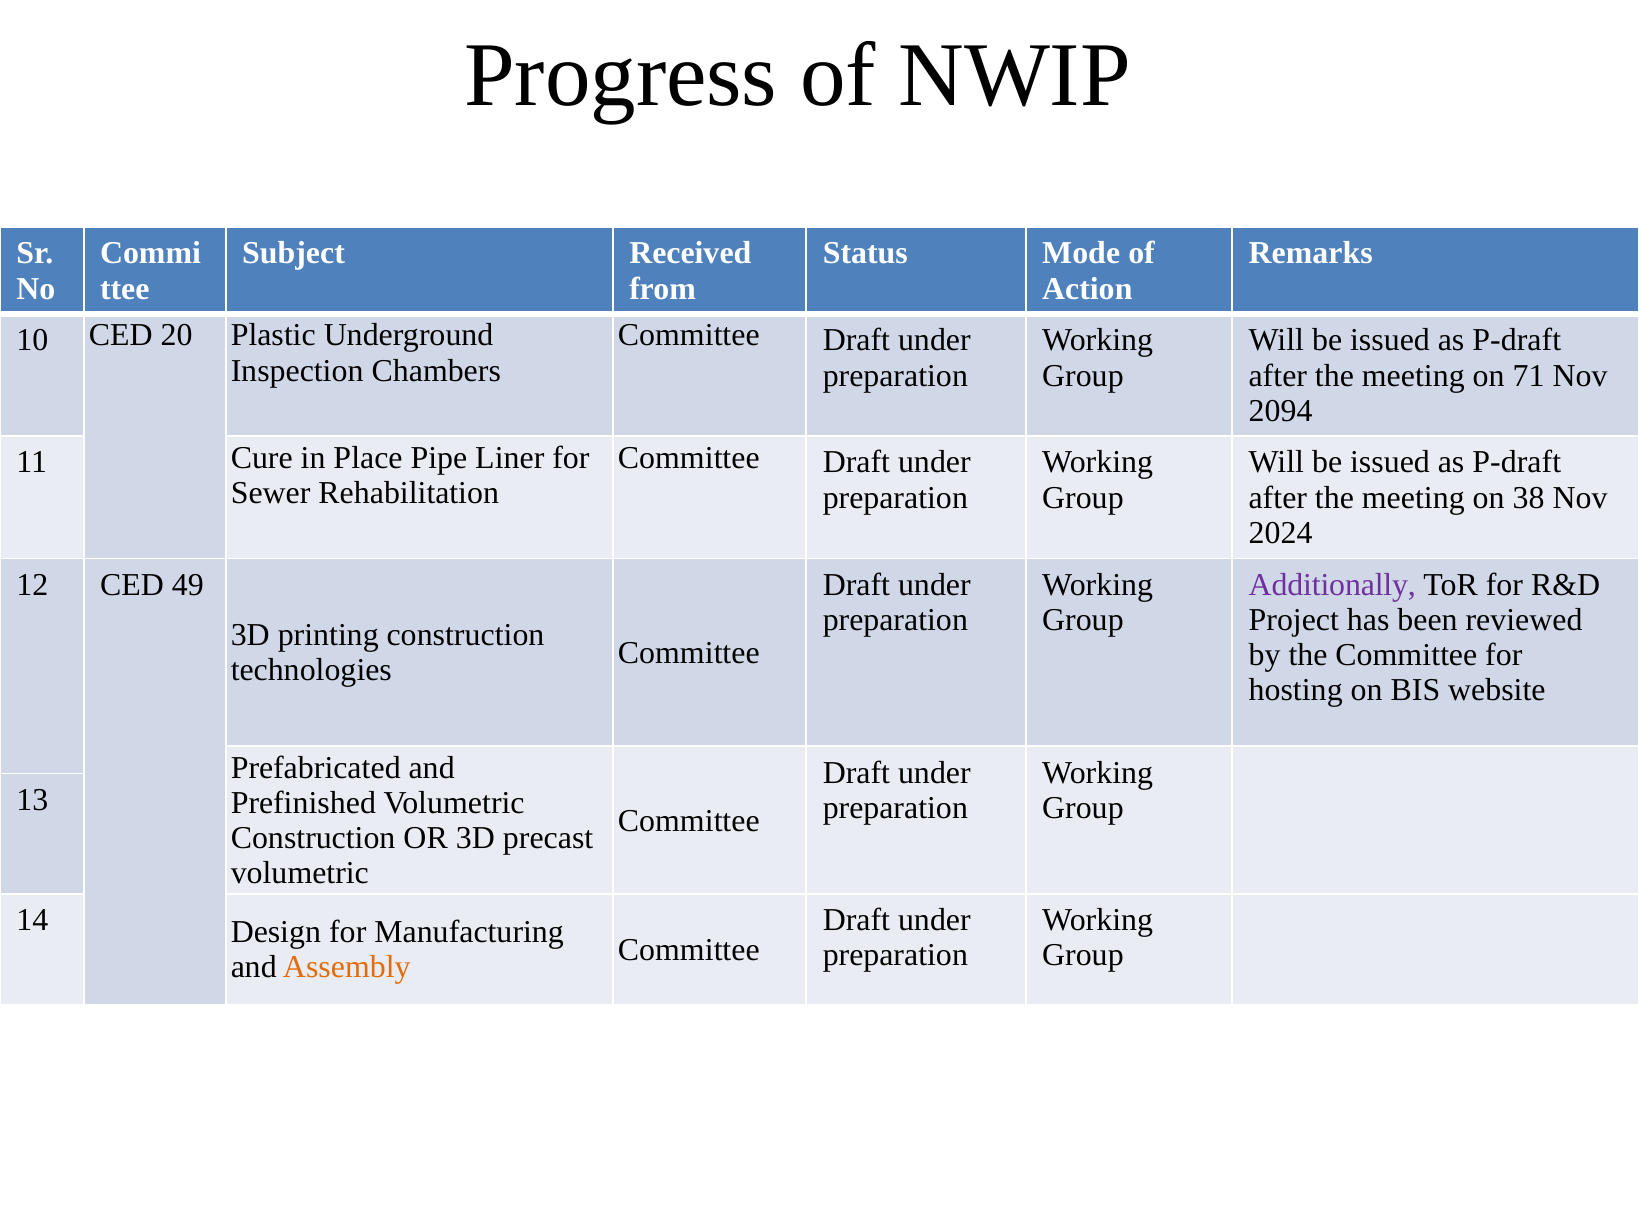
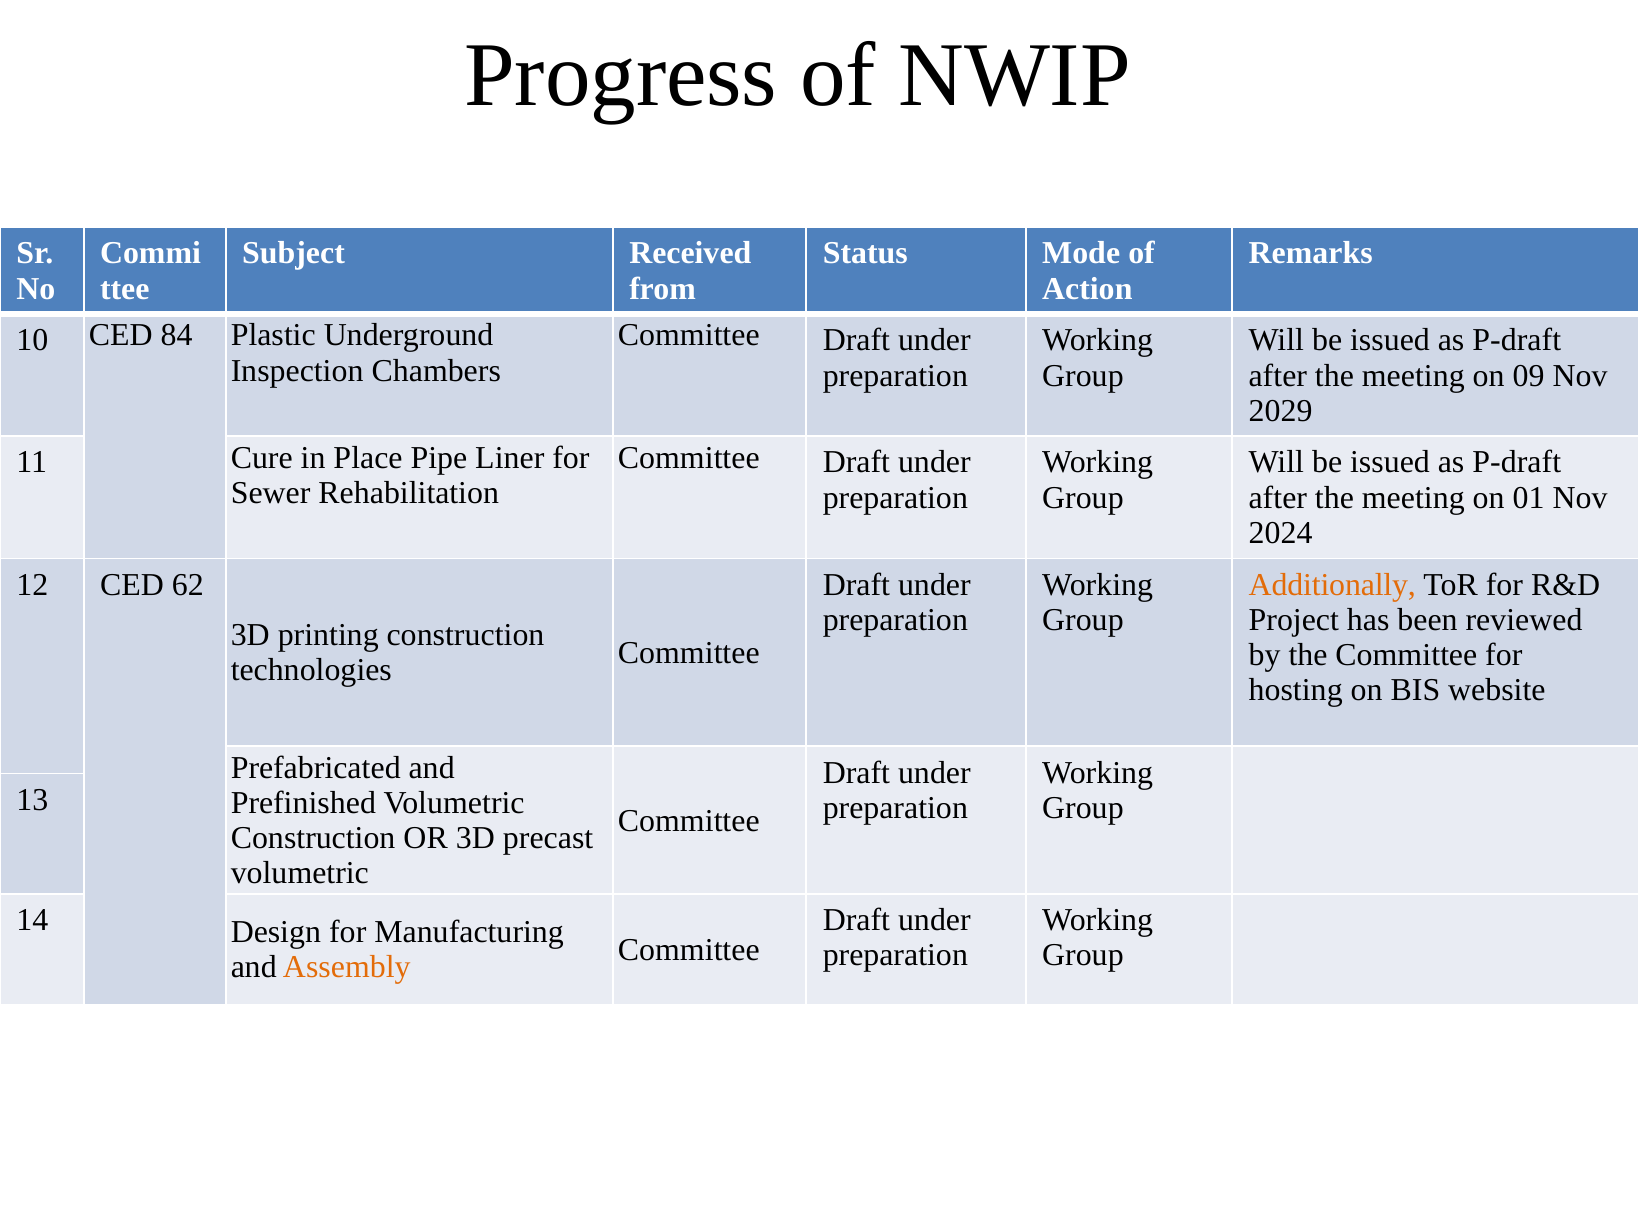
20: 20 -> 84 (177, 336)
71: 71 -> 09 (1529, 376)
2094: 2094 -> 2029 (1281, 411)
38: 38 -> 01 (1529, 498)
49: 49 -> 62 (188, 585)
Additionally colour: purple -> orange (1332, 585)
